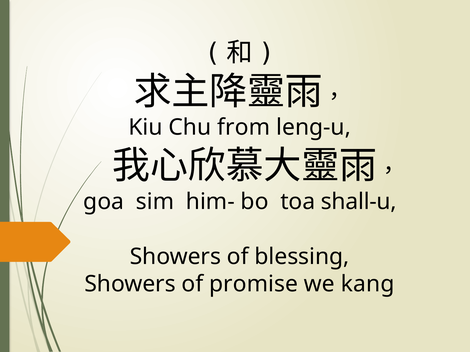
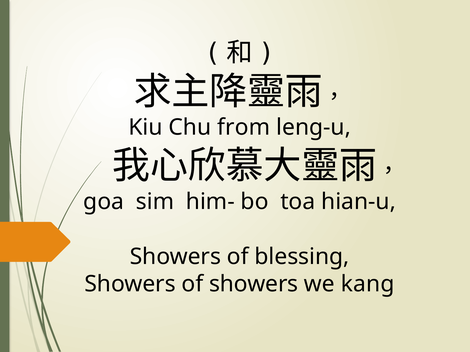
shall-u: shall-u -> hian-u (359, 202)
of promise: promise -> showers (254, 284)
